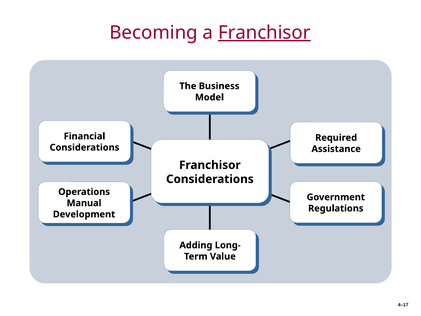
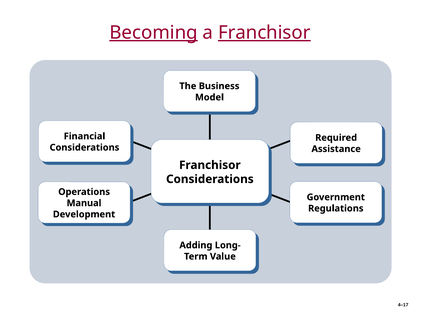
Becoming underline: none -> present (154, 33)
